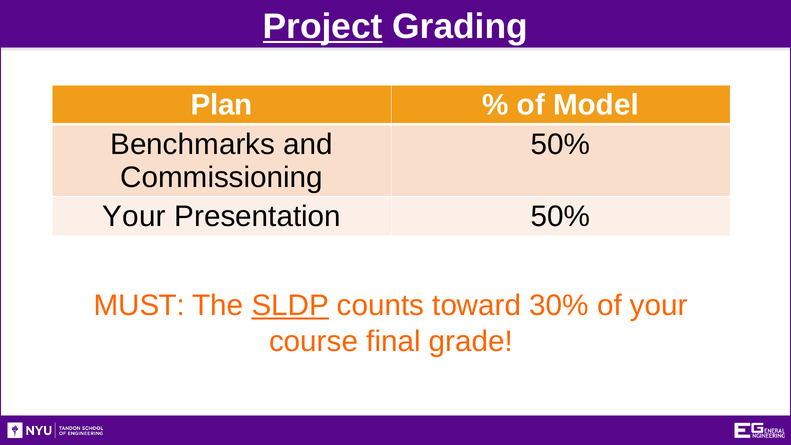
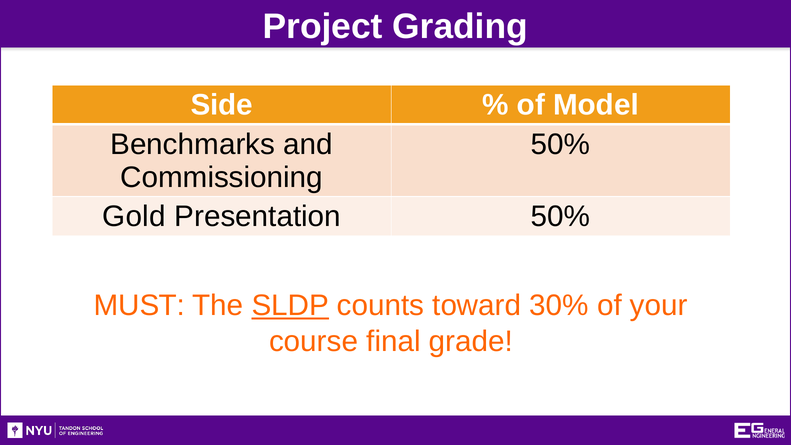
Project underline: present -> none (323, 27)
Plan: Plan -> Side (222, 105)
Your: Your -> Gold (134, 217)
